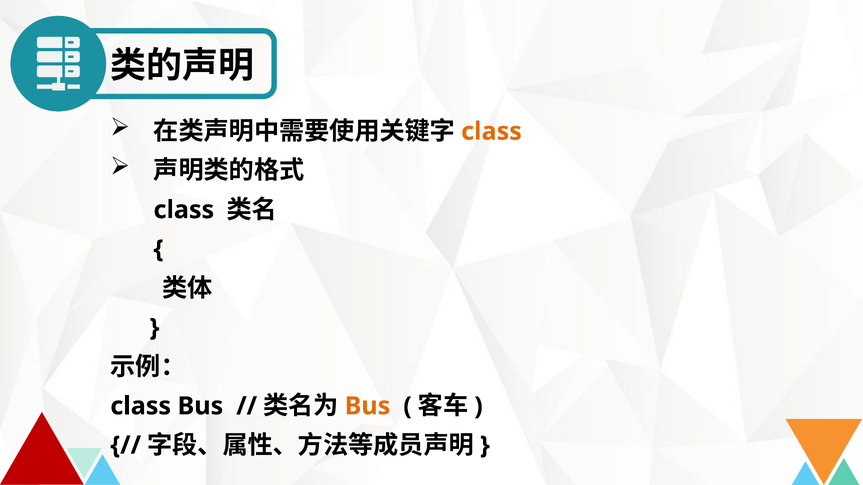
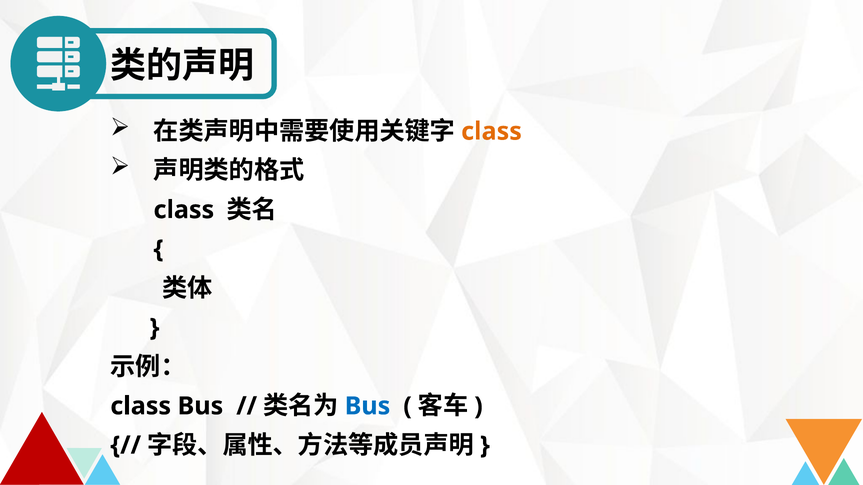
Bus colour: orange -> blue (367, 406)
